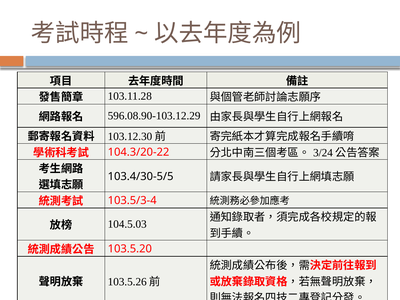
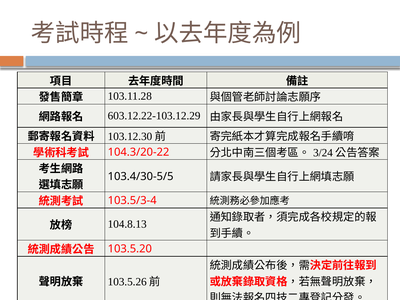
596.08.90-103.12.29: 596.08.90-103.12.29 -> 603.12.22-103.12.29 (154, 116)
104.5.03: 104.5.03 -> 104.8.13 (127, 224)
